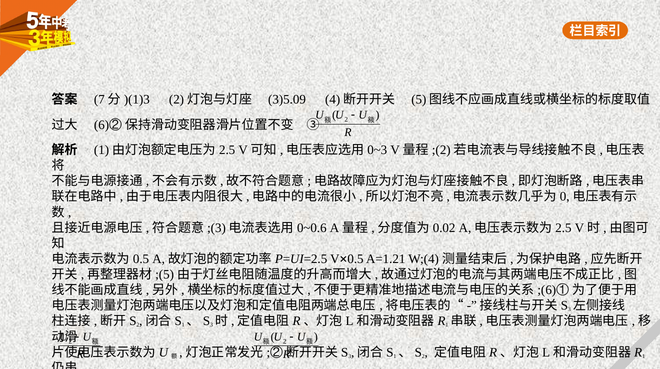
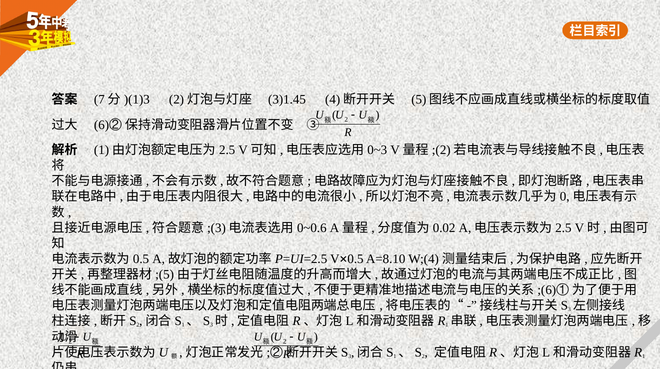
3)5.09: 3)5.09 -> 3)1.45 (287, 100)
A=1.21: A=1.21 -> A=8.10 (386, 259)
